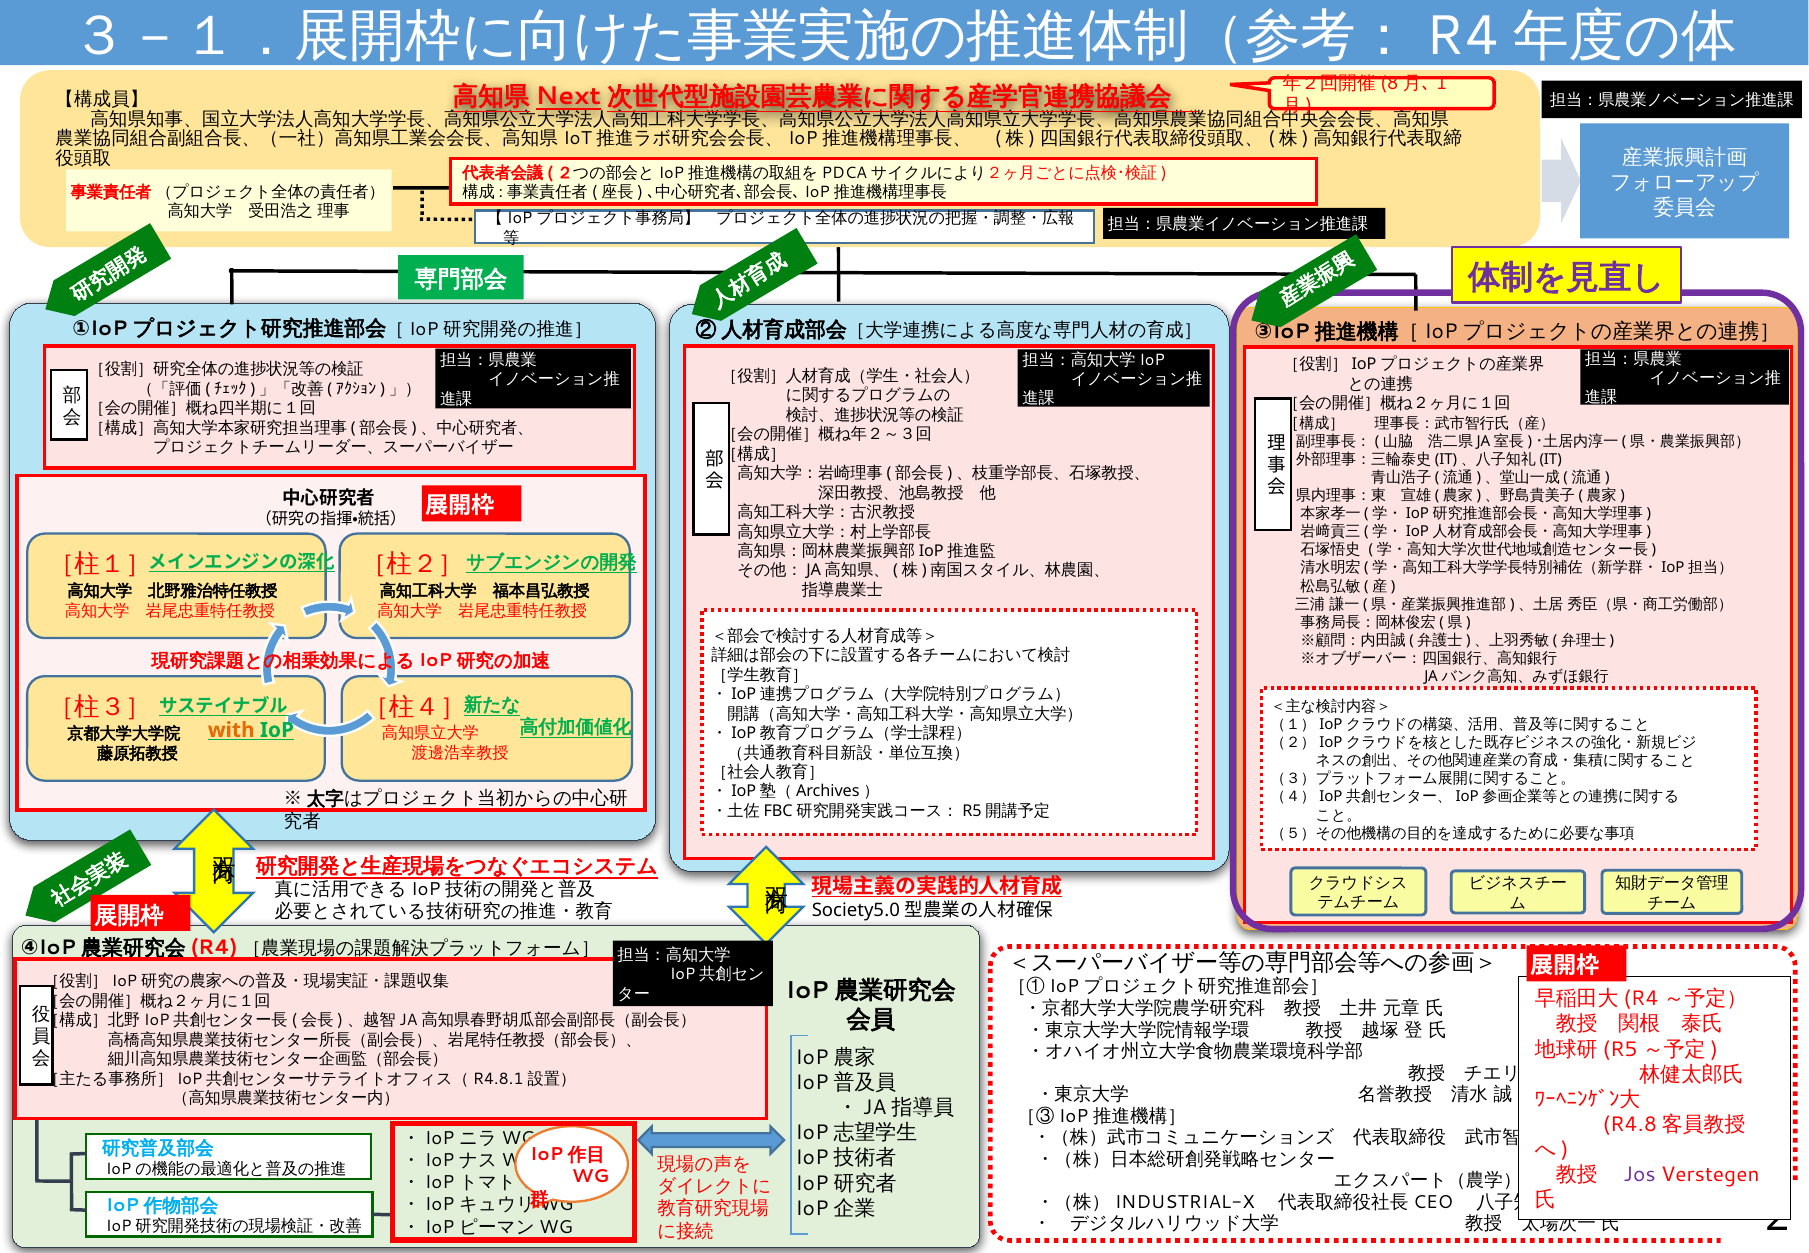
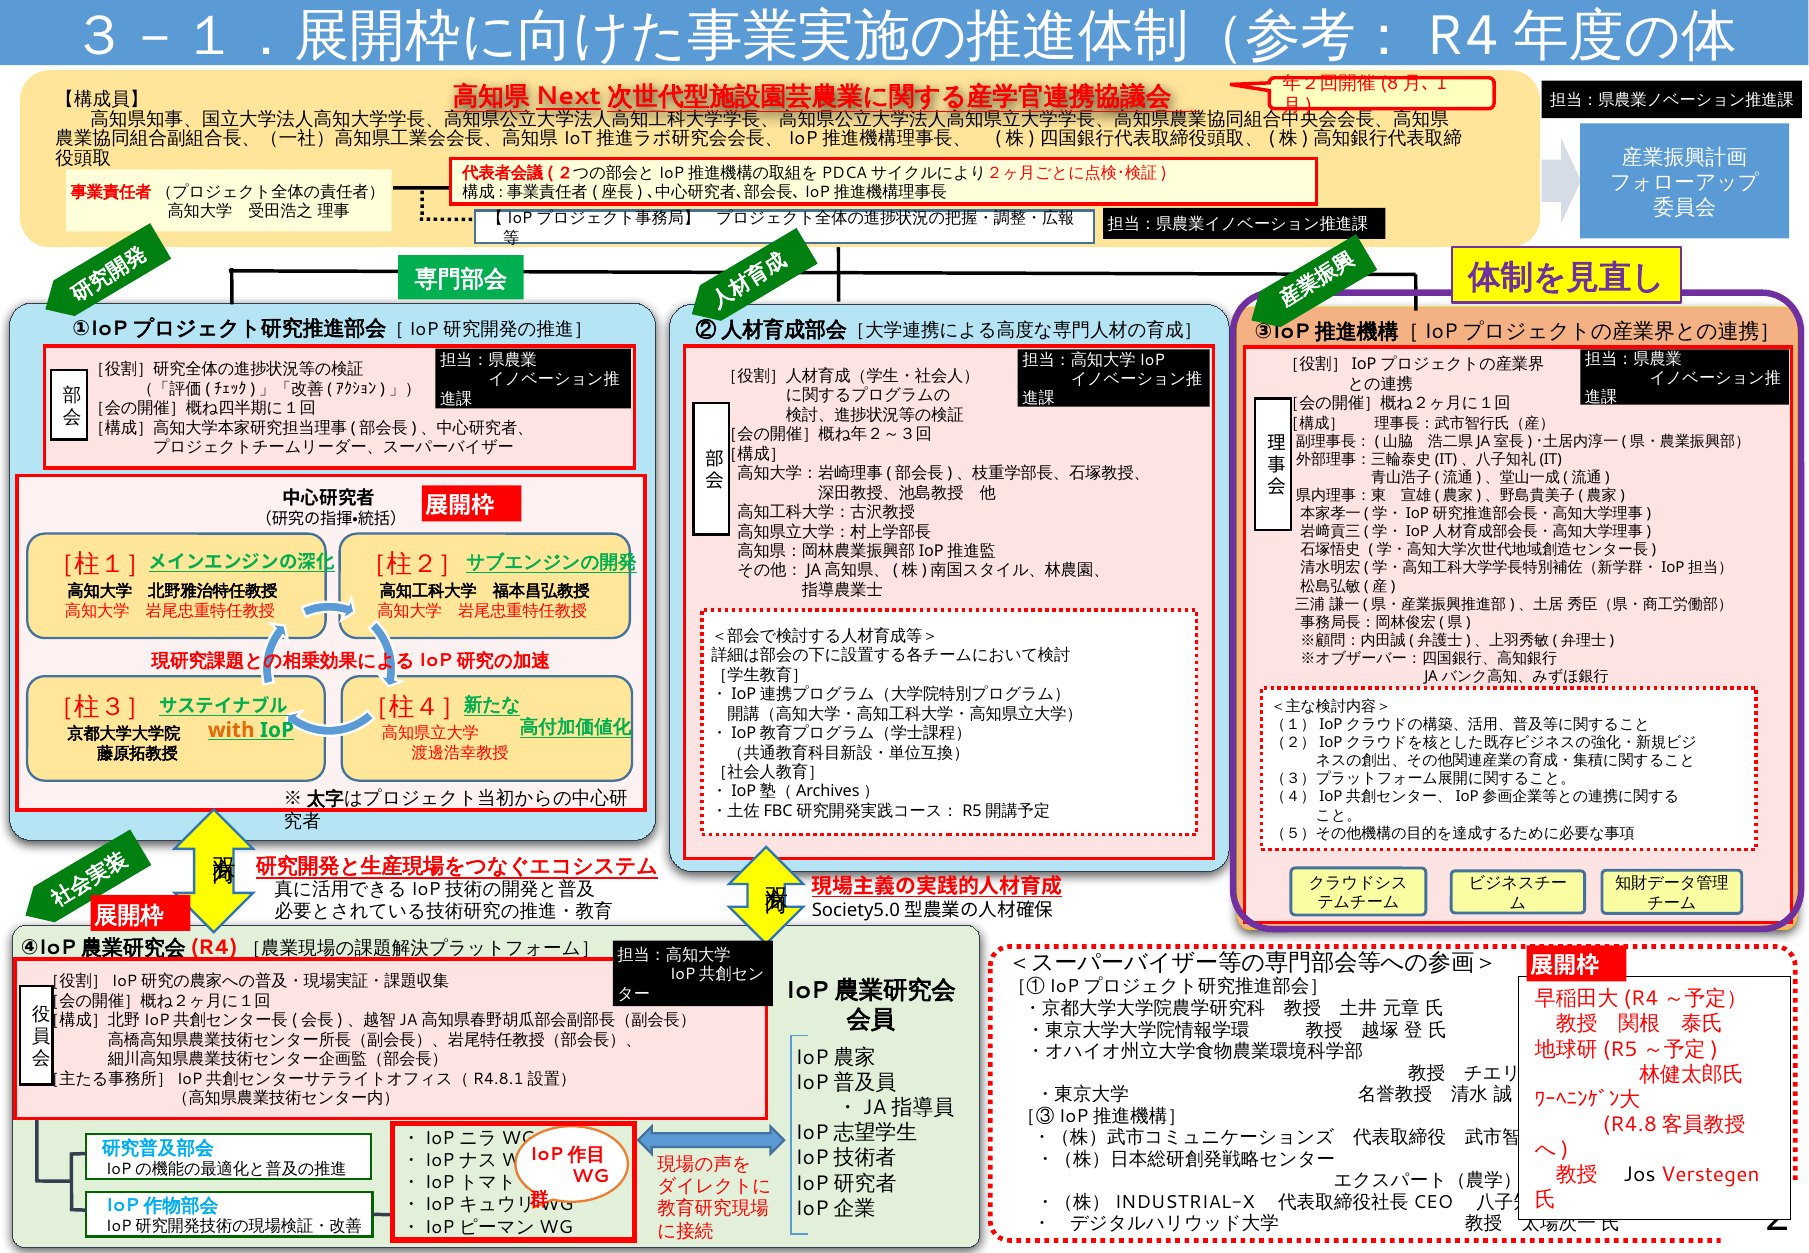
Jos colour: purple -> black (1640, 1174)
